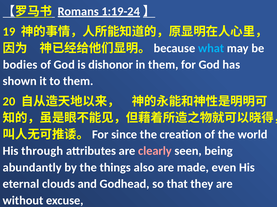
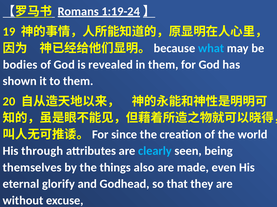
dishonor: dishonor -> revealed (111, 65)
clearly colour: pink -> light blue (155, 151)
abundantly: abundantly -> themselves (32, 168)
clouds: clouds -> glorify (58, 185)
